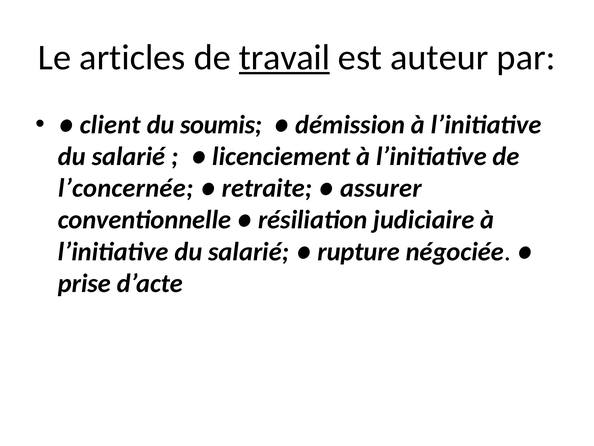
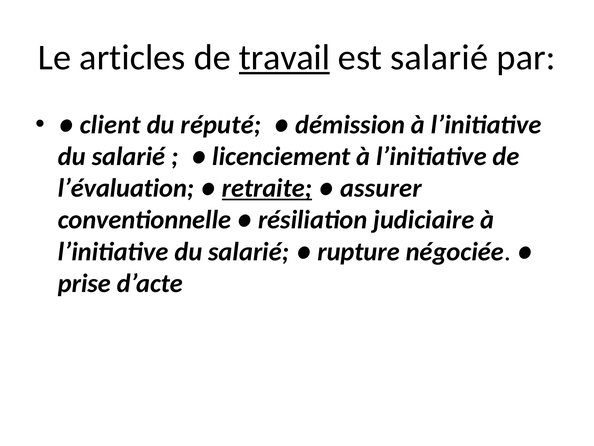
est auteur: auteur -> salarié (439, 58)
soumis: soumis -> réputé (221, 125)
l’concernée: l’concernée -> l’évaluation (126, 188)
retraite underline: none -> present (267, 188)
